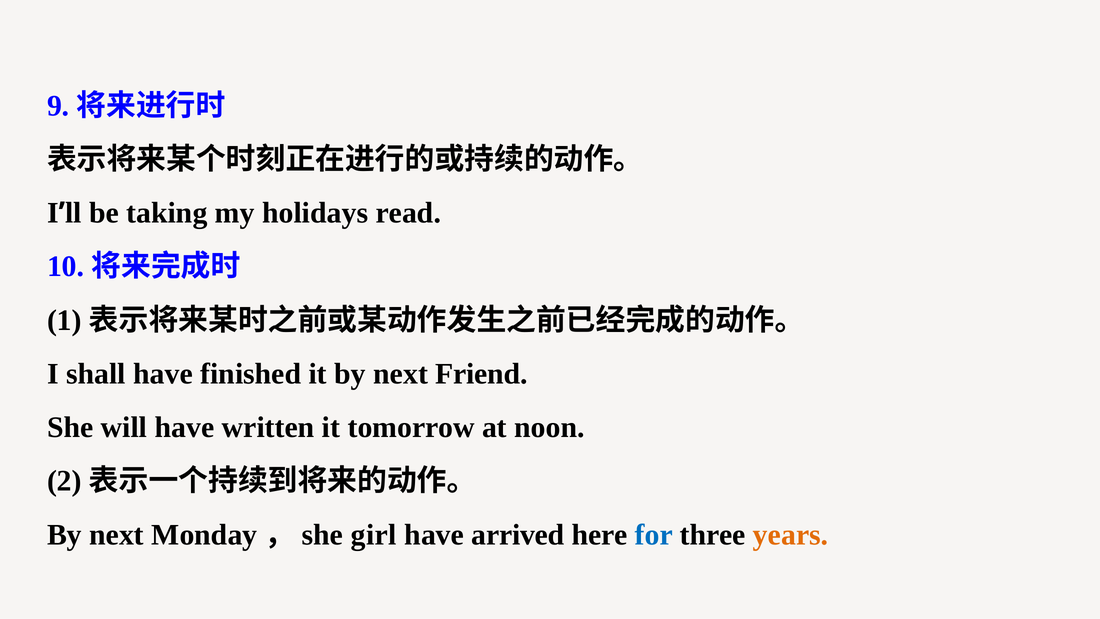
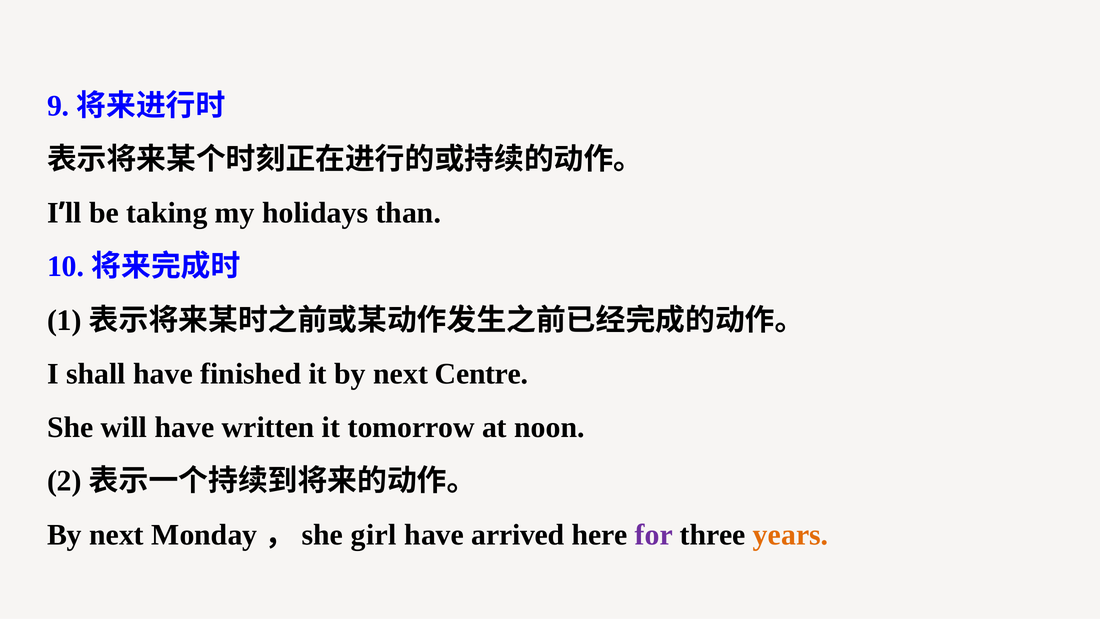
read: read -> than (408, 213)
Friend: Friend -> Centre (482, 374)
for colour: blue -> purple (654, 535)
